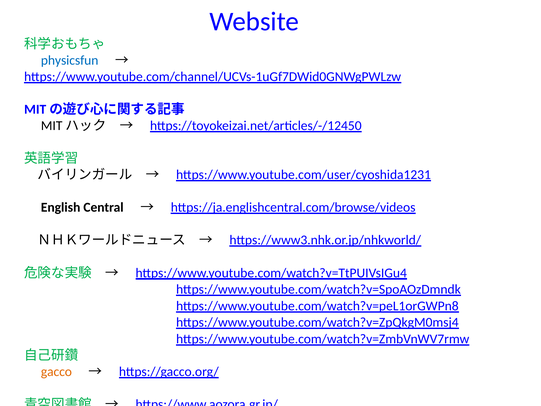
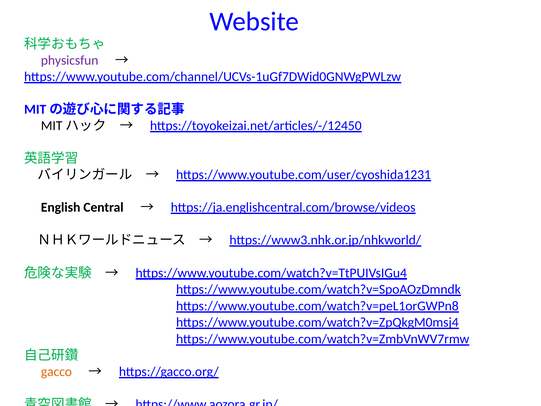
physicsfun colour: blue -> purple (70, 60)
